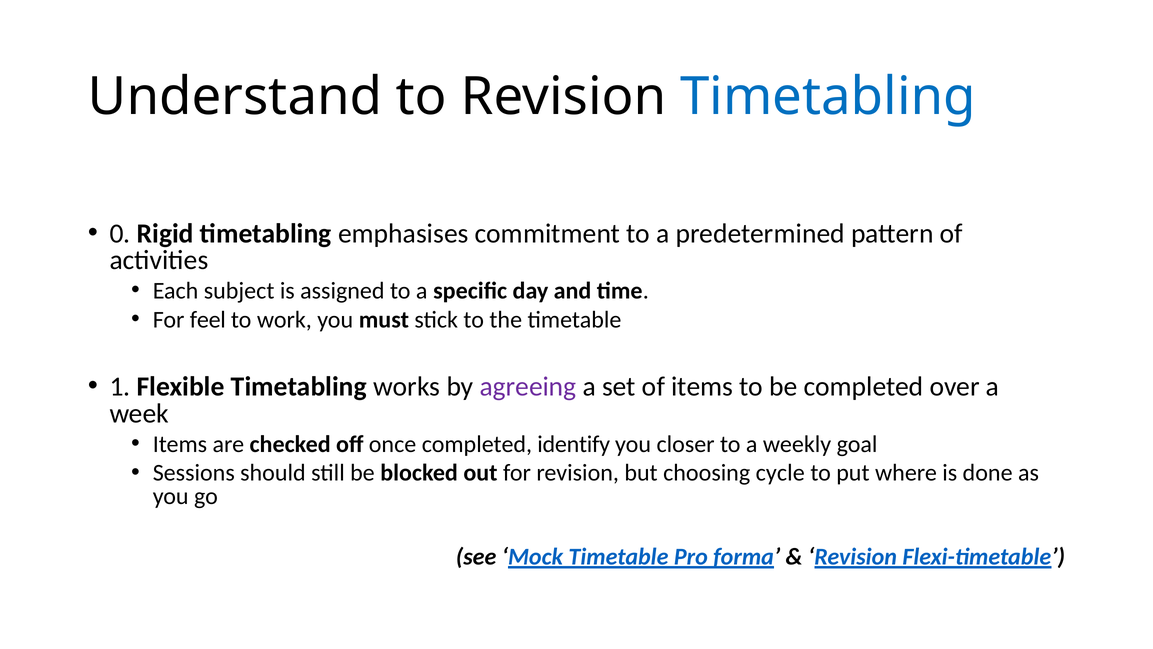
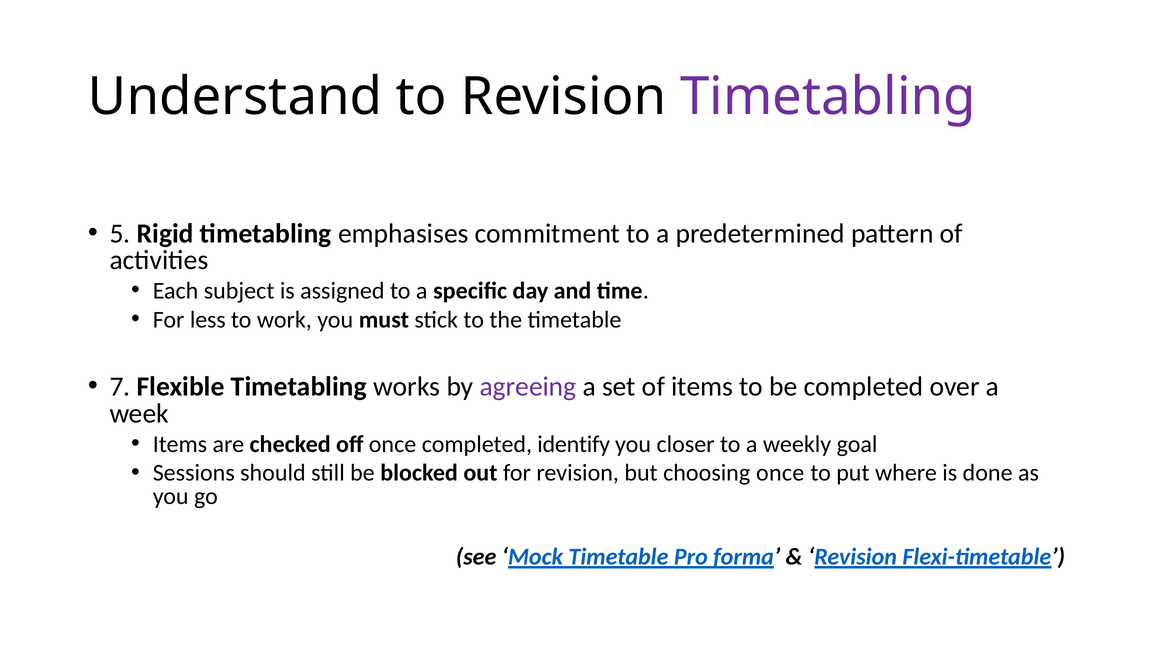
Timetabling colour: blue -> purple (828, 97)
0: 0 -> 5 (120, 233)
feel: feel -> less (208, 319)
1: 1 -> 7 (120, 386)
choosing cycle: cycle -> once (780, 473)
